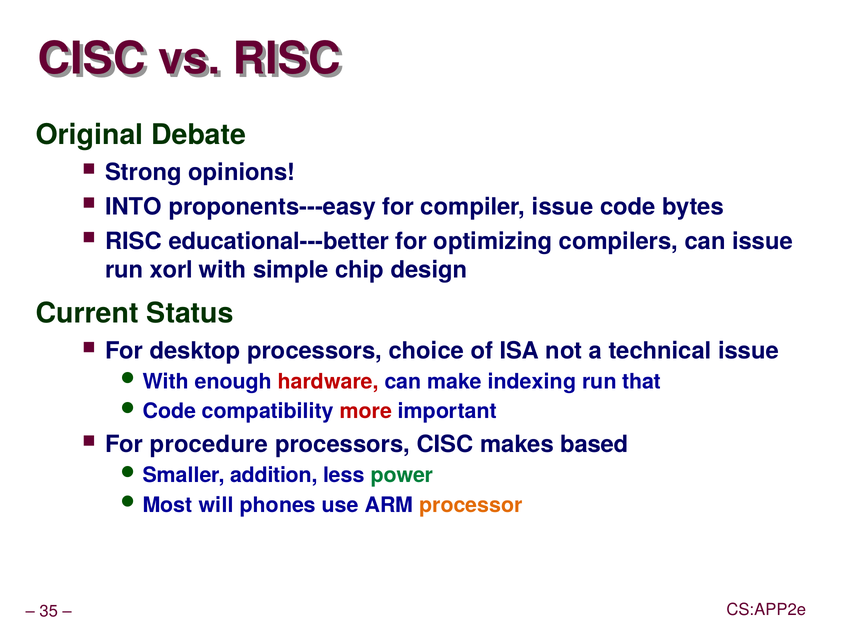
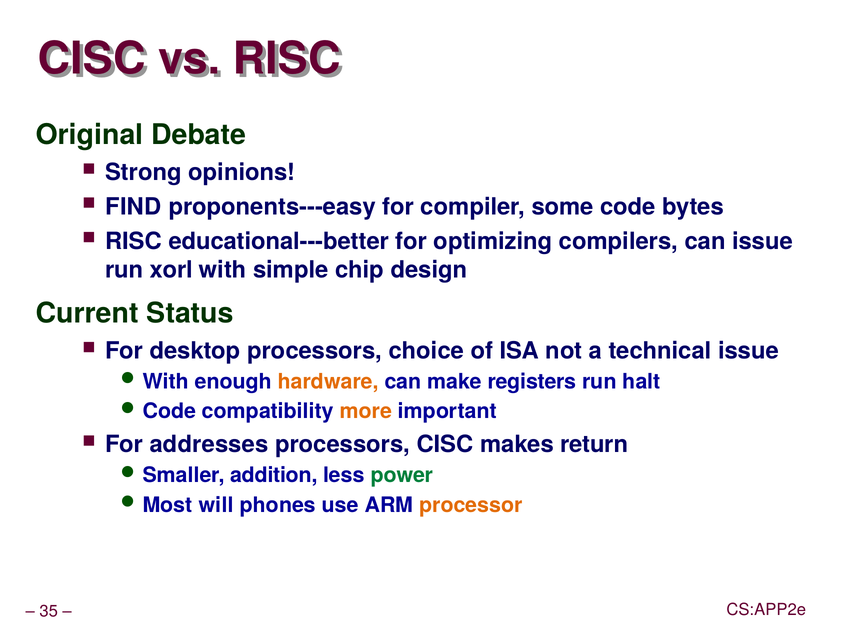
INTO: INTO -> FIND (133, 207)
compiler issue: issue -> some (563, 207)
hardware colour: red -> orange (328, 382)
indexing: indexing -> registers (532, 382)
that: that -> halt (641, 382)
more colour: red -> orange (366, 412)
procedure: procedure -> addresses (209, 445)
based: based -> return (594, 445)
